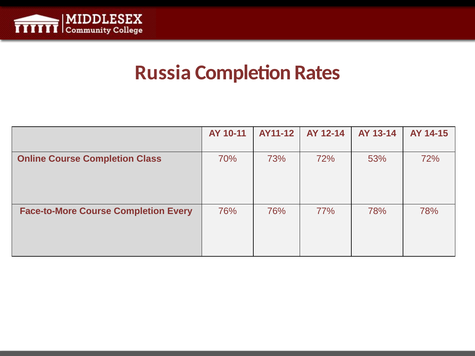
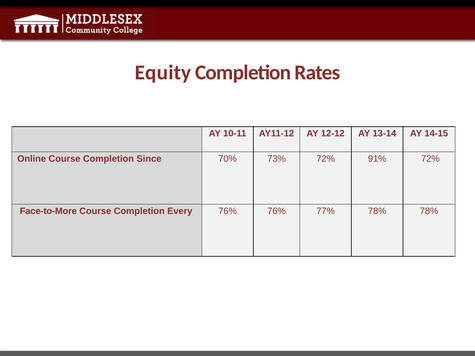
Russia: Russia -> Equity (163, 73)
12-14: 12-14 -> 12-12 (333, 134)
Class: Class -> Since (149, 159)
53%: 53% -> 91% (377, 159)
